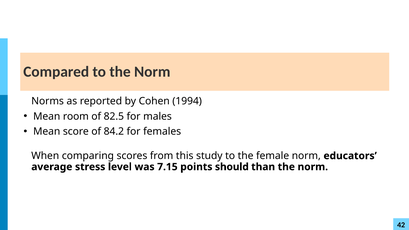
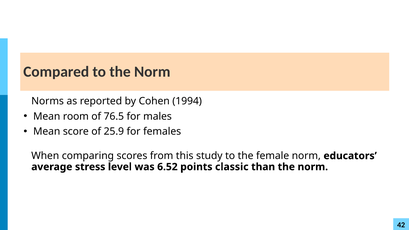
82.5: 82.5 -> 76.5 (114, 116)
84.2: 84.2 -> 25.9 (114, 132)
7.15: 7.15 -> 6.52 (167, 167)
should: should -> classic (232, 167)
